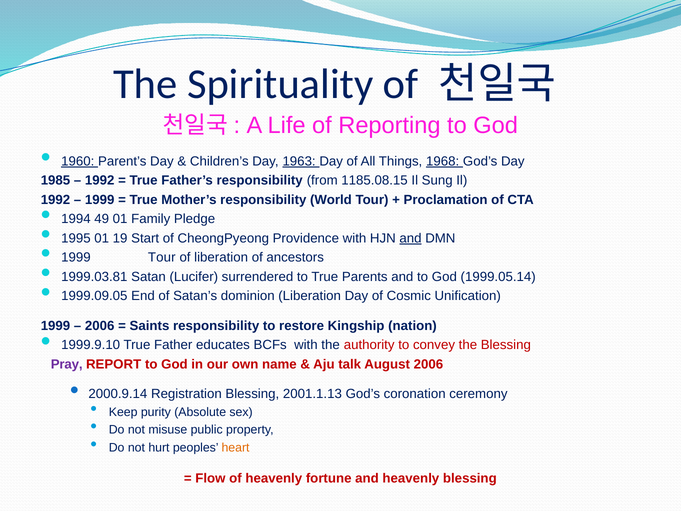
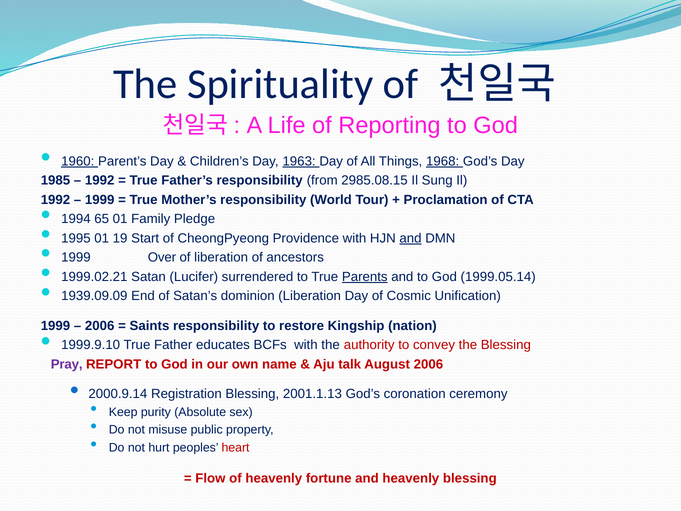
1185.08.15: 1185.08.15 -> 2985.08.15 (375, 180)
49: 49 -> 65 (102, 219)
1999 Tour: Tour -> Over (162, 257)
1999.03.81: 1999.03.81 -> 1999.02.21 (94, 277)
Parents underline: none -> present (365, 277)
1999.09.05: 1999.09.05 -> 1939.09.09 (94, 296)
heart colour: orange -> red (236, 447)
